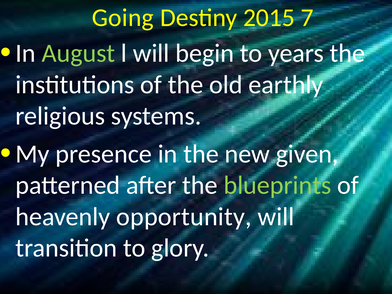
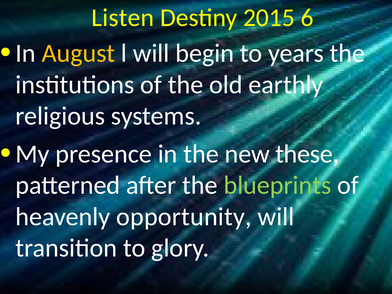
Going: Going -> Listen (123, 18)
7: 7 -> 6 (307, 18)
August colour: light green -> yellow (78, 53)
given: given -> these (307, 154)
